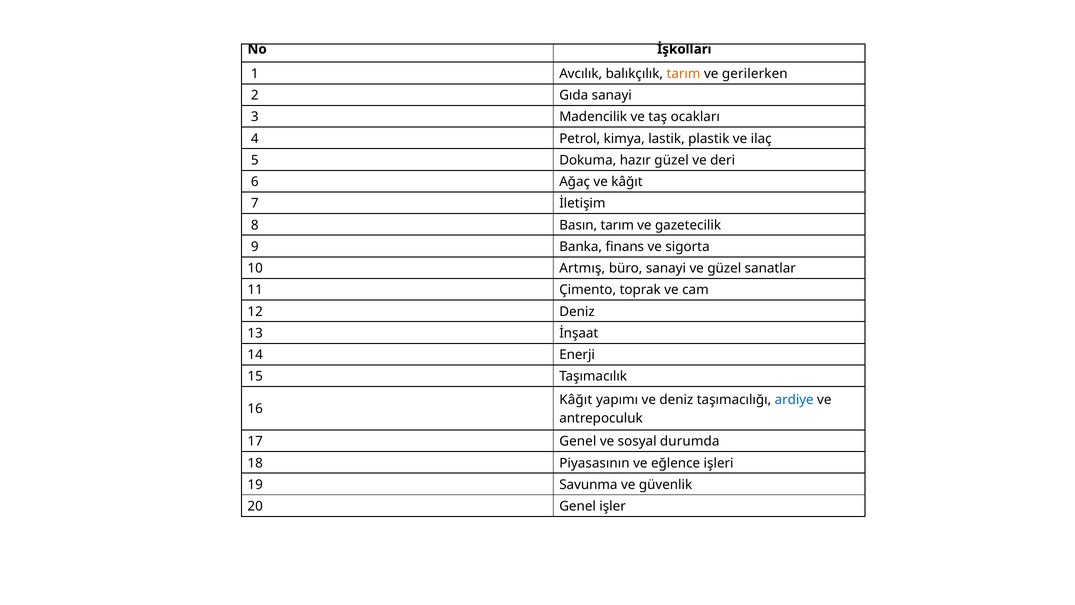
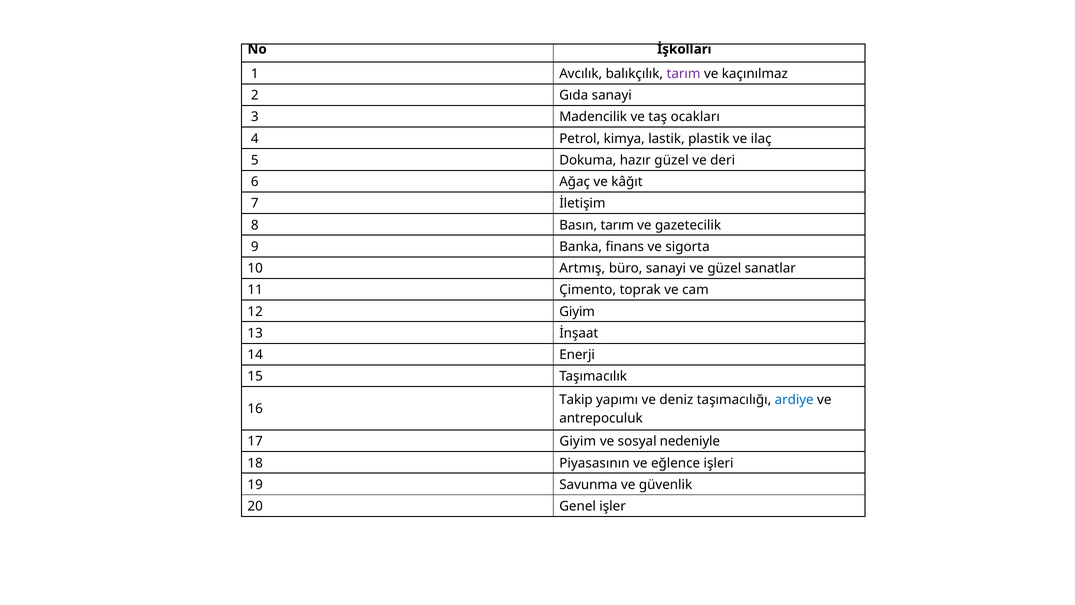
tarım colour: orange -> purple (684, 74)
gerilerken: gerilerken -> kaçınılmaz (755, 74)
12 Deniz: Deniz -> Giyim (577, 311)
Kâğıt: Kâğıt -> Takip (576, 400)
17 Genel: Genel -> Giyim (578, 441)
durumda: durumda -> nedeniyle (690, 441)
